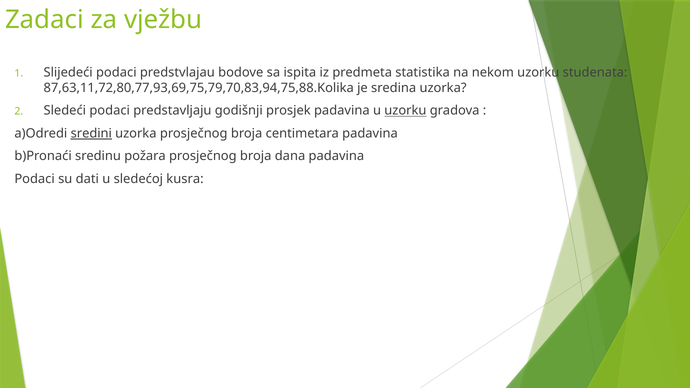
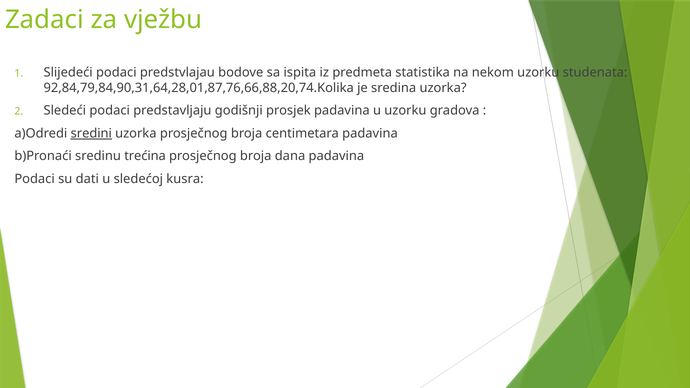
87,63,11,72,80,77,93,69,75,79,70,83,94,75,88.Kolika: 87,63,11,72,80,77,93,69,75,79,70,83,94,75,88.Kolika -> 92,84,79,84,90,31,64,28,01,87,76,66,88,20,74.Kolika (199, 88)
uzorku underline: present -> none (405, 111)
požara: požara -> trećina (145, 156)
